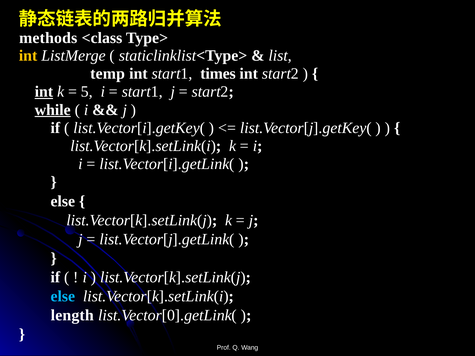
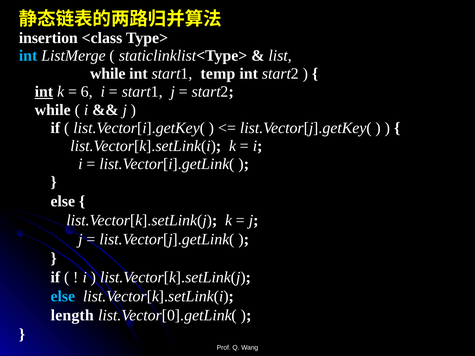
methods: methods -> insertion (48, 38)
int colour: yellow -> light blue (28, 56)
temp: temp -> while (108, 74)
times: times -> temp (218, 74)
5: 5 -> 6 (87, 92)
while underline: present -> none (53, 110)
